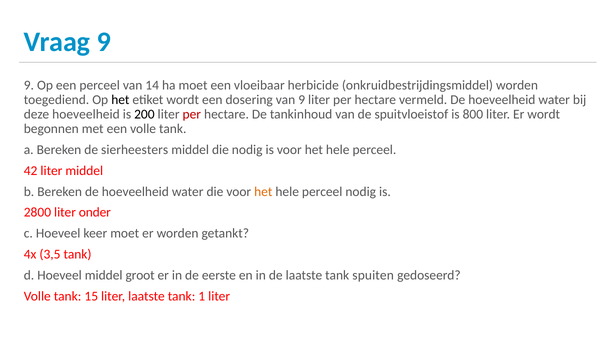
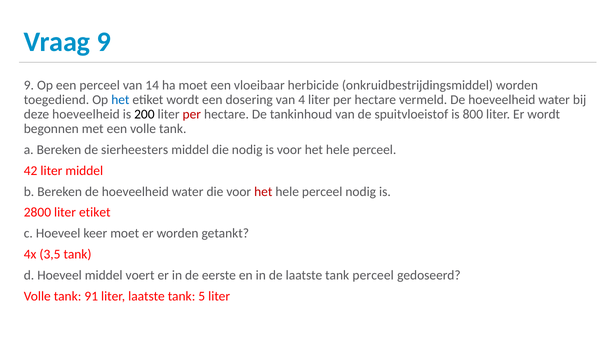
het colour: black -> blue (120, 100)
van 9: 9 -> 4 (302, 100)
het colour: orange -> red (263, 192)
liter onder: onder -> etiket (95, 212)
groot: groot -> voert (140, 275)
tank spuiten: spuiten -> perceel (373, 275)
15: 15 -> 91 (91, 296)
1: 1 -> 5 (202, 296)
